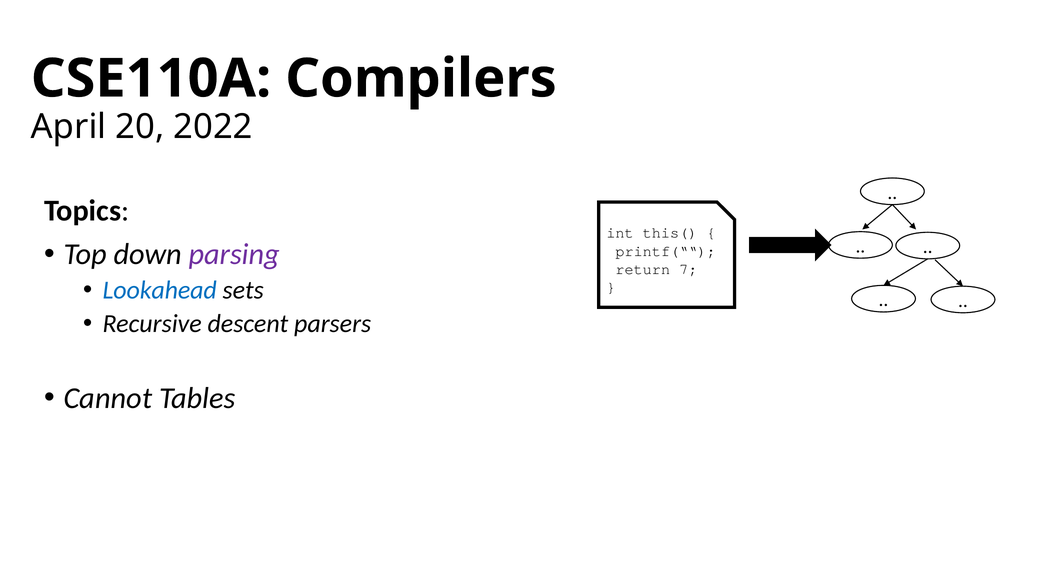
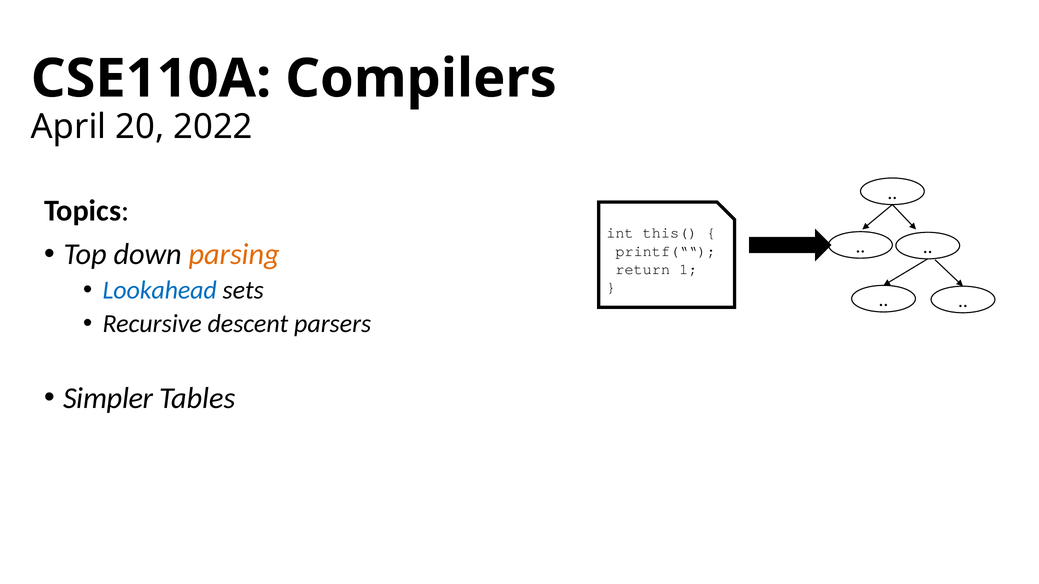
parsing colour: purple -> orange (234, 255)
7: 7 -> 1 (688, 269)
Cannot: Cannot -> Simpler (108, 398)
